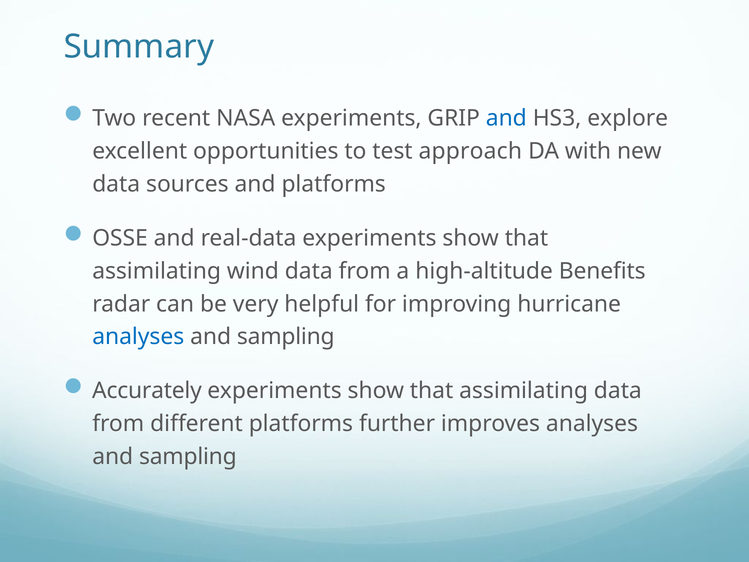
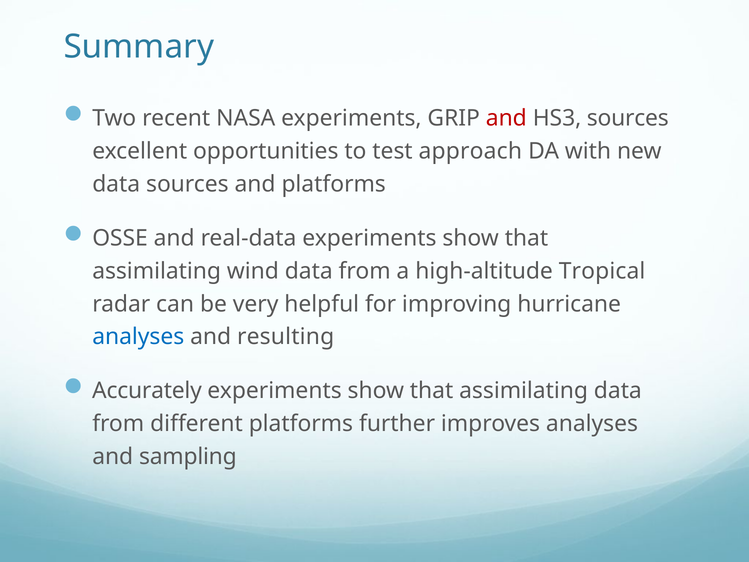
and colour: blue -> red (506, 118)
HS3 explore: explore -> sources (628, 118)
Benefits: Benefits -> Tropical (602, 271)
sampling: sampling -> resulting (286, 337)
